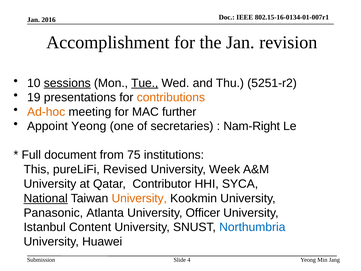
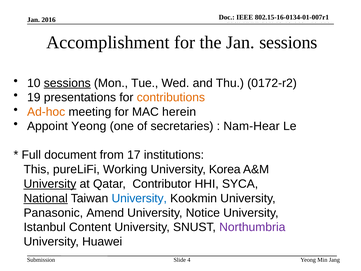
Jan revision: revision -> sessions (288, 42)
Tue underline: present -> none (145, 83)
5251-r2: 5251-r2 -> 0172-r2 (272, 83)
further: further -> herein (179, 112)
Nam-Right: Nam-Right -> Nam-Hear (252, 126)
75: 75 -> 17 (134, 155)
Revised: Revised -> Working (125, 169)
Week: Week -> Korea (225, 169)
University underline: none -> present (50, 184)
University colour: orange -> blue (139, 198)
Atlanta: Atlanta -> Amend (105, 213)
Officer: Officer -> Notice (203, 213)
Northumbria colour: blue -> purple (252, 227)
